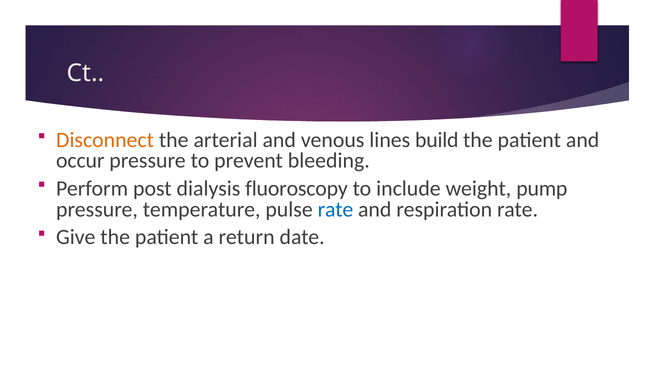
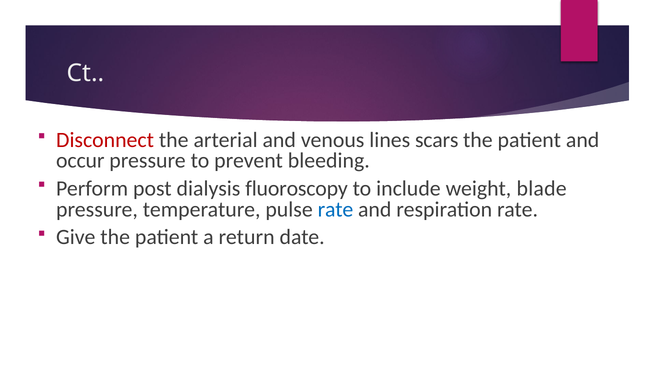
Disconnect colour: orange -> red (105, 140)
build: build -> scars (437, 140)
pump: pump -> blade (542, 189)
